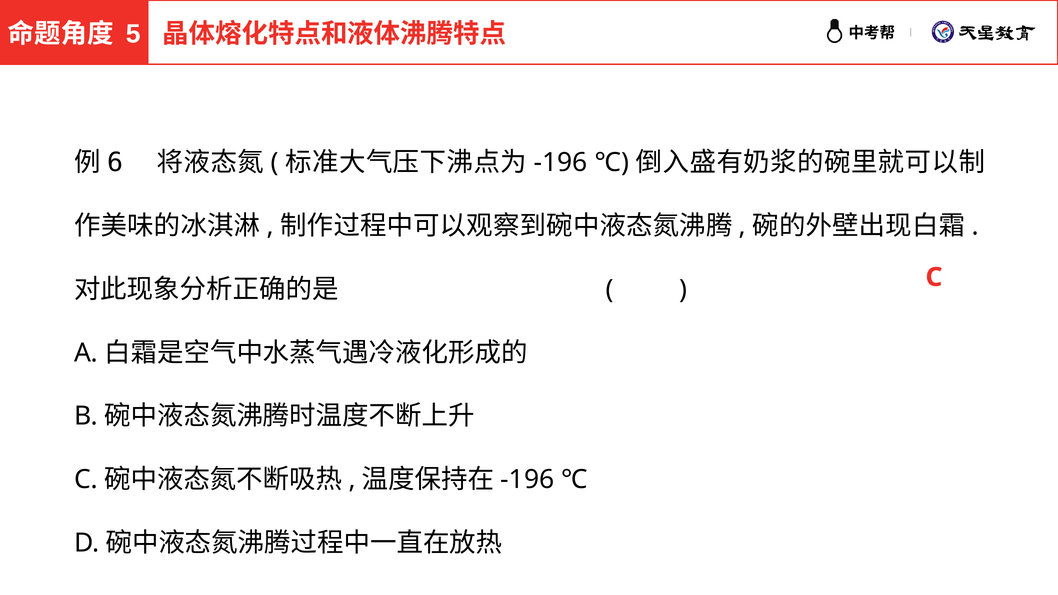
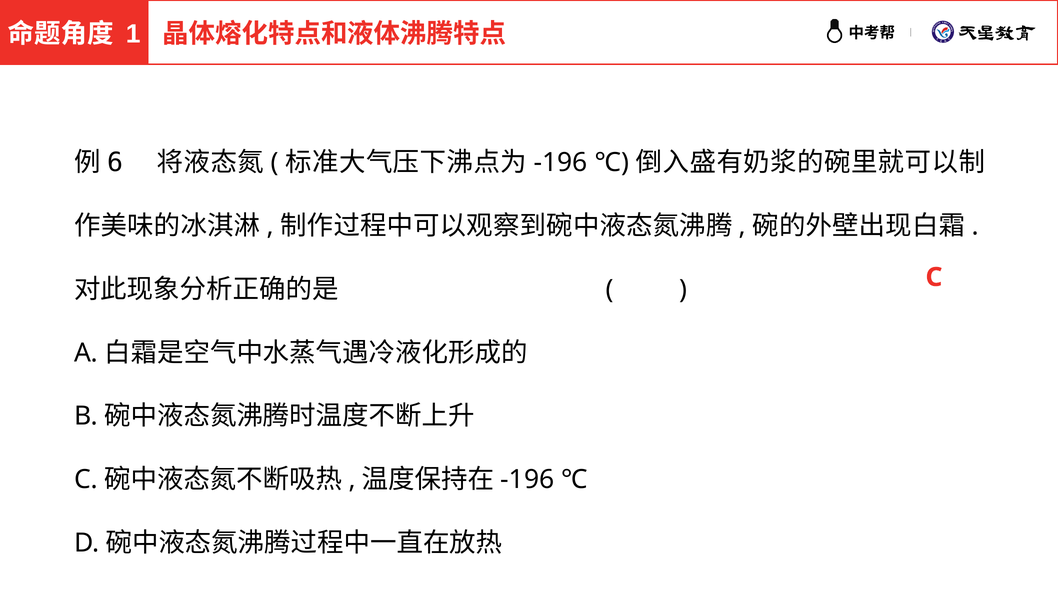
5: 5 -> 1 (133, 34)
